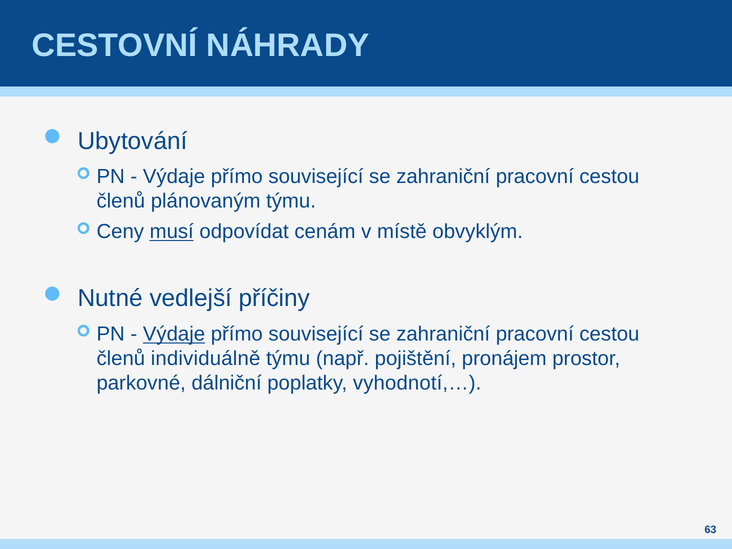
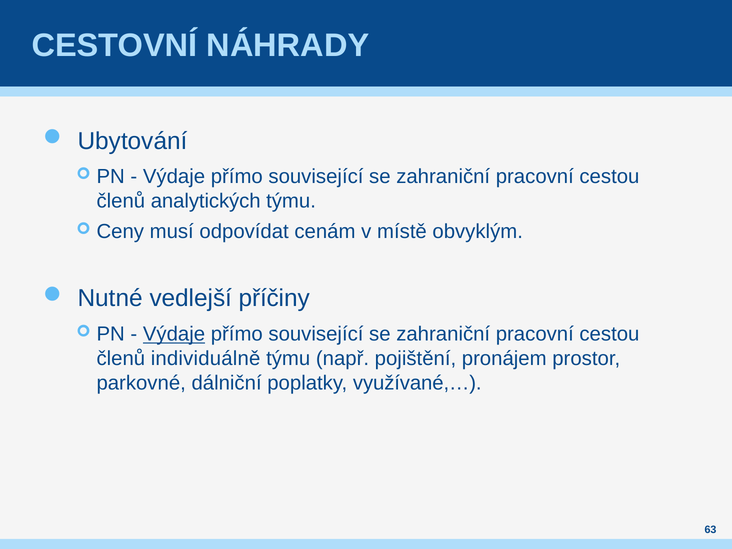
plánovaným: plánovaným -> analytických (206, 201)
musí underline: present -> none (172, 232)
vyhodnotí,…: vyhodnotí,… -> využívané,… (417, 383)
